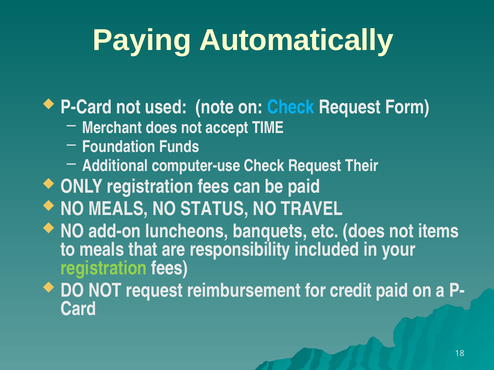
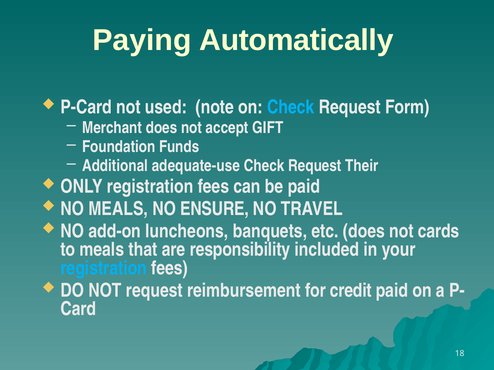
TIME: TIME -> GIFT (268, 128)
computer-use: computer-use -> adequate-use (196, 166)
STATUS: STATUS -> ENSURE (215, 209)
items: items -> cards (439, 232)
registration colour: light green -> light blue (104, 268)
